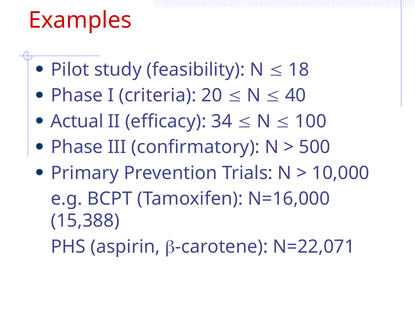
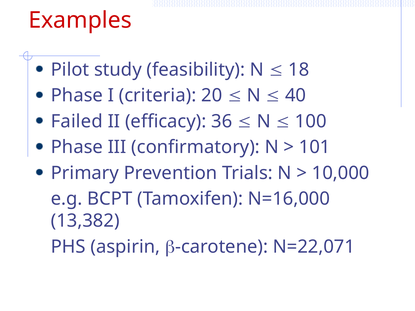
Actual: Actual -> Failed (77, 121)
34: 34 -> 36 (222, 121)
500: 500 -> 101 (315, 147)
15,388: 15,388 -> 13,382 (85, 221)
